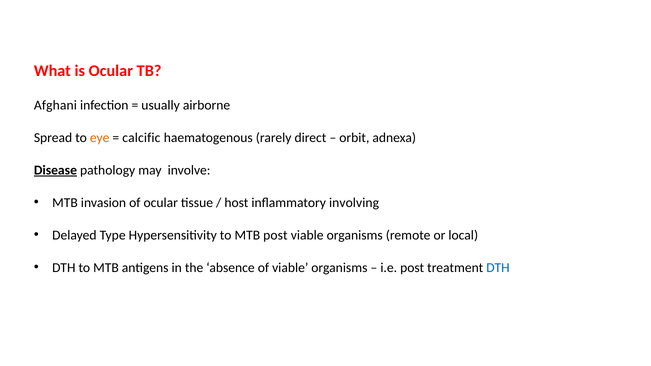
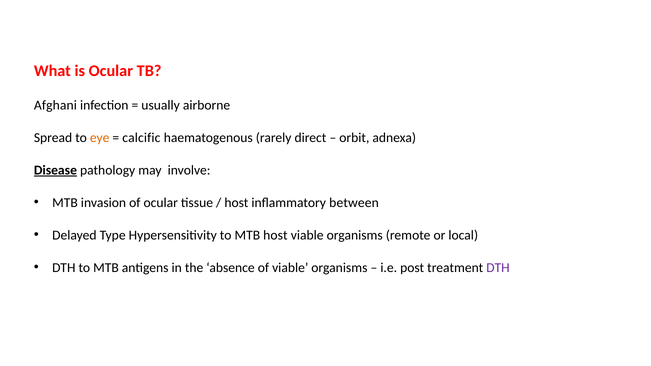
involving: involving -> between (354, 203)
MTB post: post -> host (275, 235)
DTH colour: blue -> purple (498, 268)
